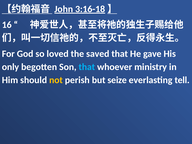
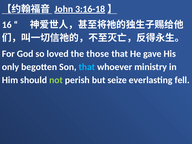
saved: saved -> those (98, 54)
not colour: yellow -> light green (56, 80)
tell: tell -> fell (182, 80)
